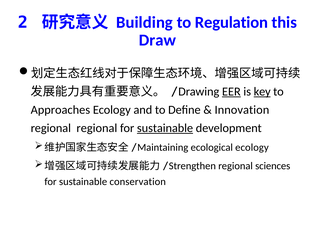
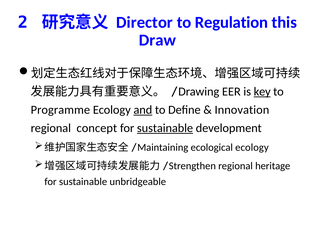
Building: Building -> Director (145, 22)
EER underline: present -> none (231, 92)
Approaches: Approaches -> Programme (60, 110)
and underline: none -> present (143, 110)
regional regional: regional -> concept (97, 128)
sciences: sciences -> heritage (273, 166)
conservation: conservation -> unbridgeable (138, 182)
